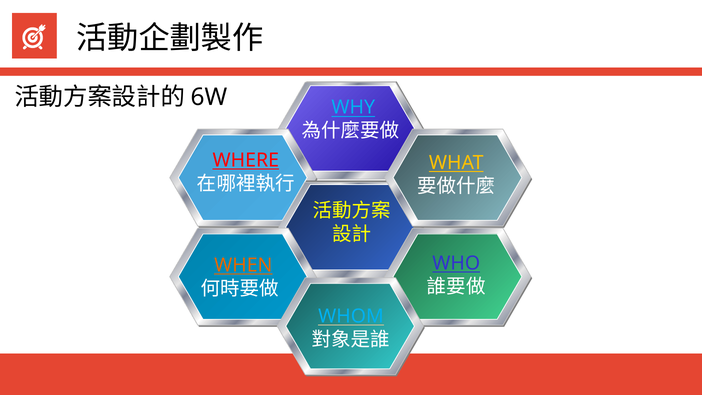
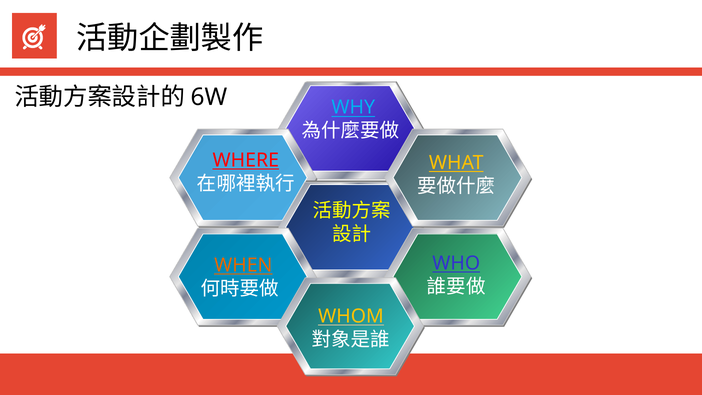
WHOM colour: light blue -> yellow (351, 316)
